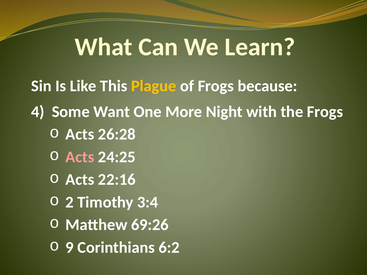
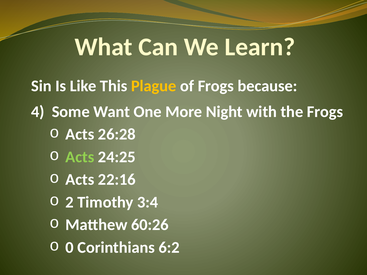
Acts colour: pink -> light green (80, 157)
69:26: 69:26 -> 60:26 (150, 225)
9: 9 -> 0 (70, 248)
